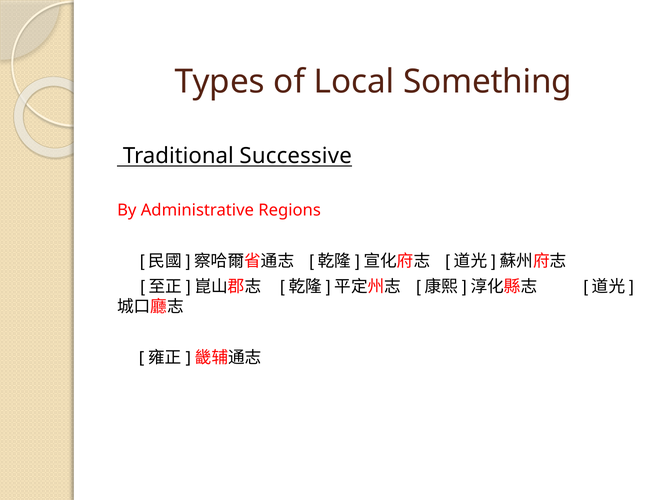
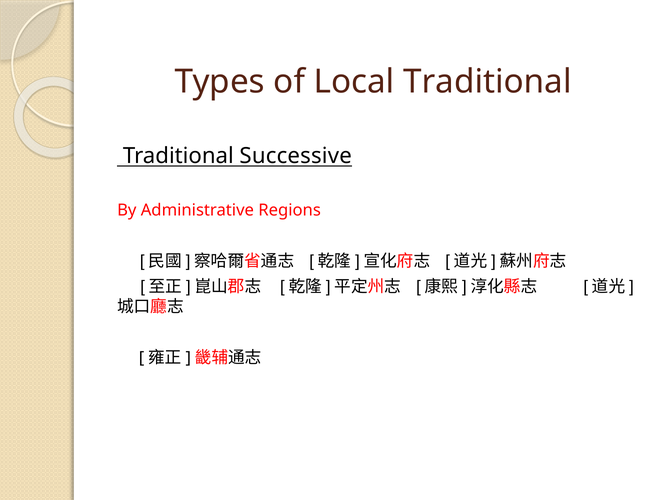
Local Something: Something -> Traditional (487, 82)
